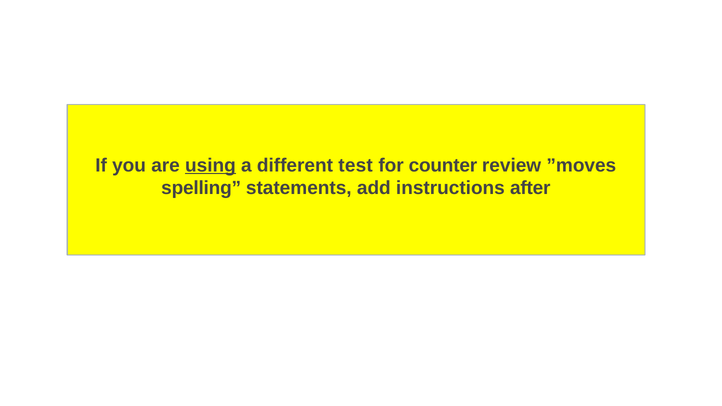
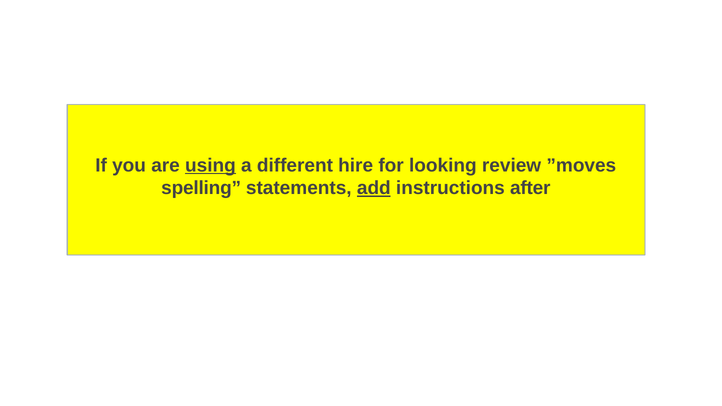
test: test -> hire (356, 165)
counter: counter -> looking (443, 165)
add underline: none -> present (374, 188)
